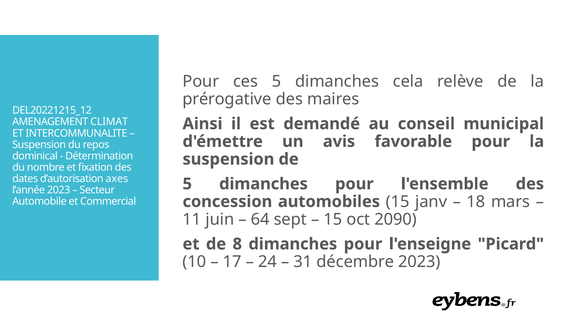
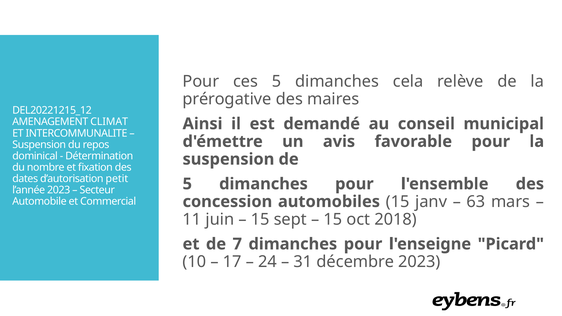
axes: axes -> petit (117, 179)
18: 18 -> 63 (476, 202)
64: 64 -> 15 (260, 219)
2090: 2090 -> 2018 (396, 219)
8: 8 -> 7 (237, 244)
